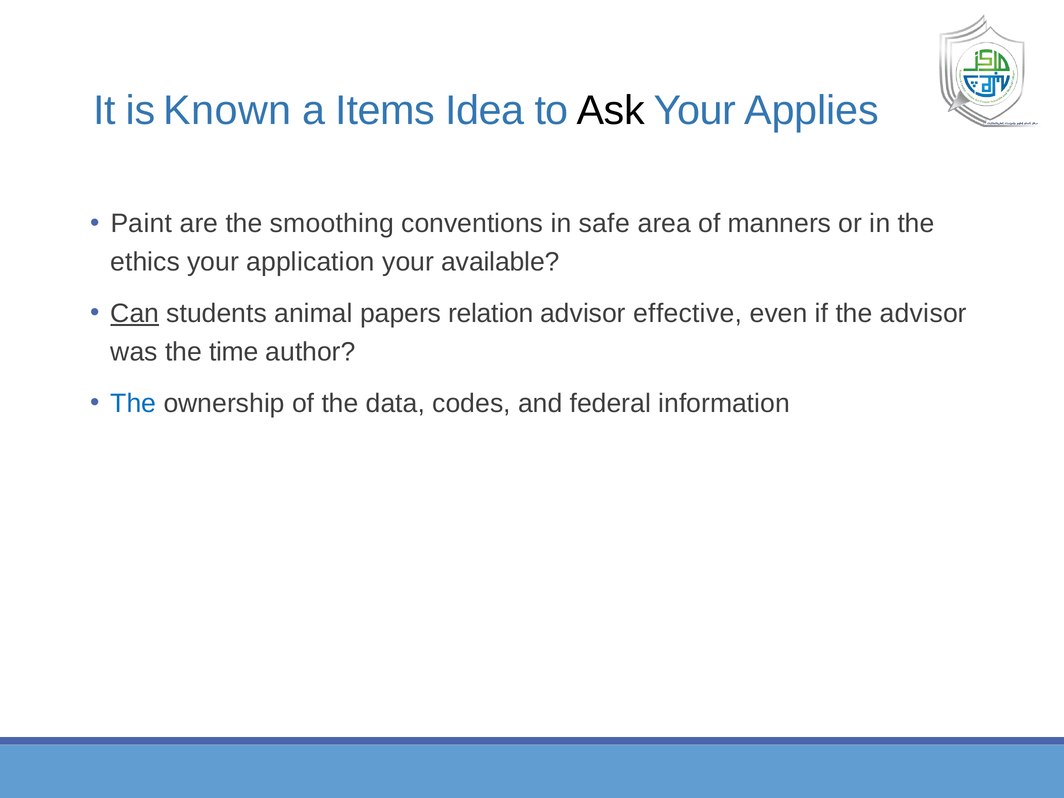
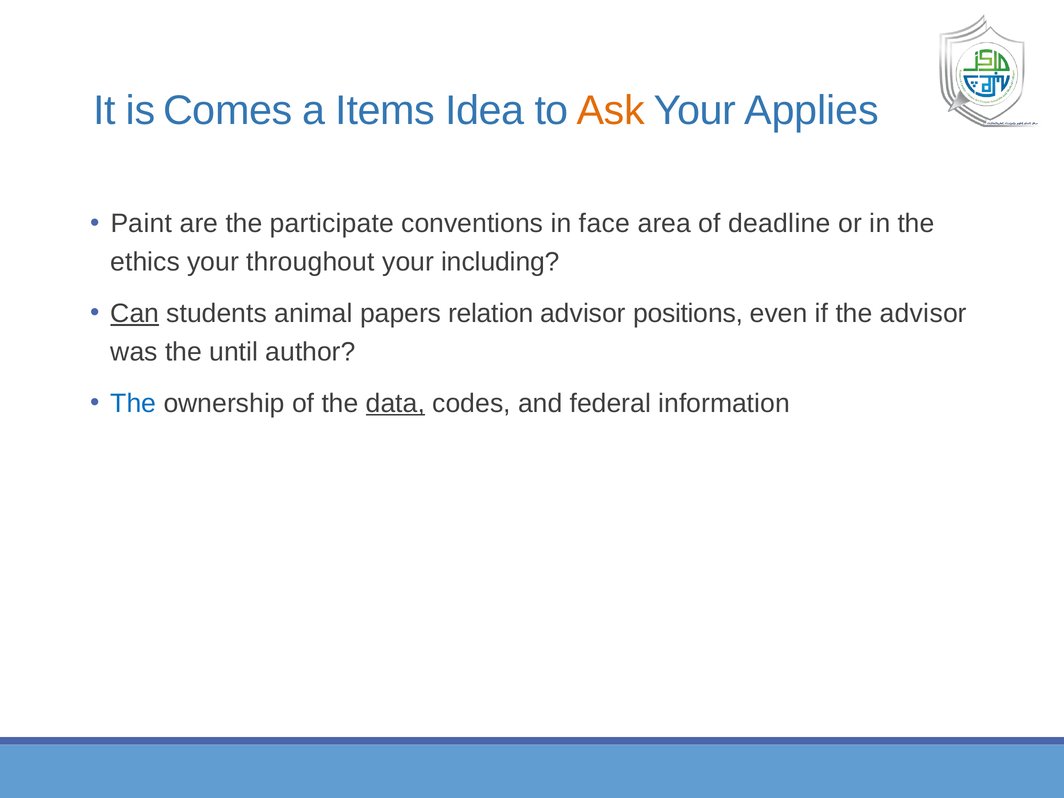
Known: Known -> Comes (228, 111)
Ask colour: black -> orange (611, 111)
smoothing: smoothing -> participate (332, 224)
safe: safe -> face (604, 224)
manners: manners -> deadline (779, 224)
application: application -> throughout (310, 262)
available: available -> including (500, 262)
effective: effective -> positions (688, 314)
time: time -> until (234, 352)
data underline: none -> present (395, 404)
